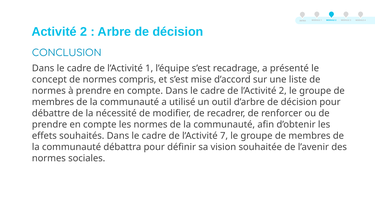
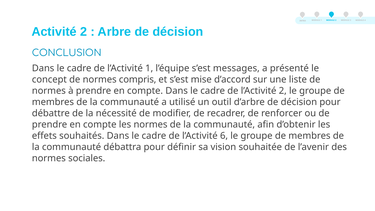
recadrage: recadrage -> messages (236, 68)
7: 7 -> 6 (224, 136)
